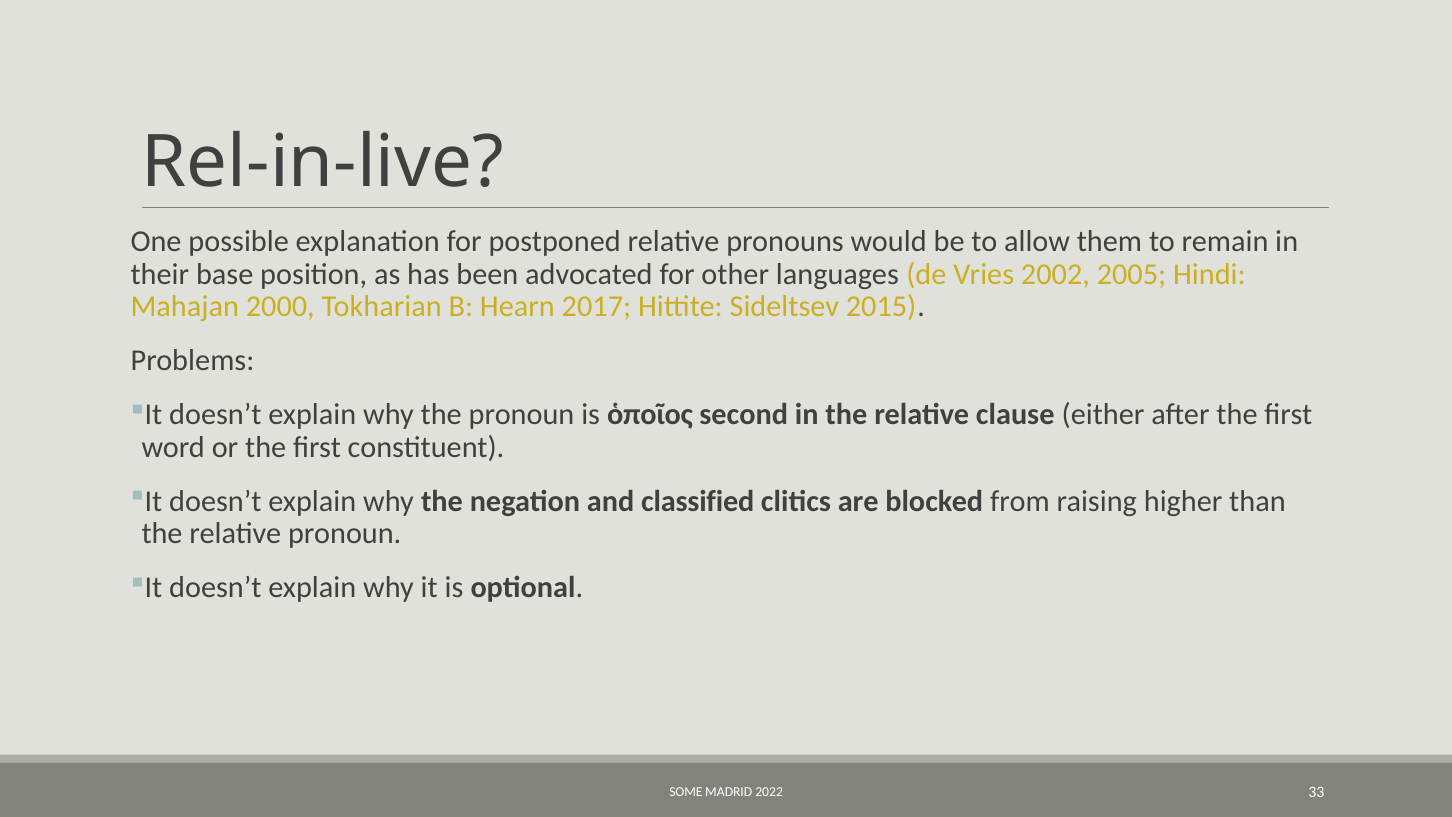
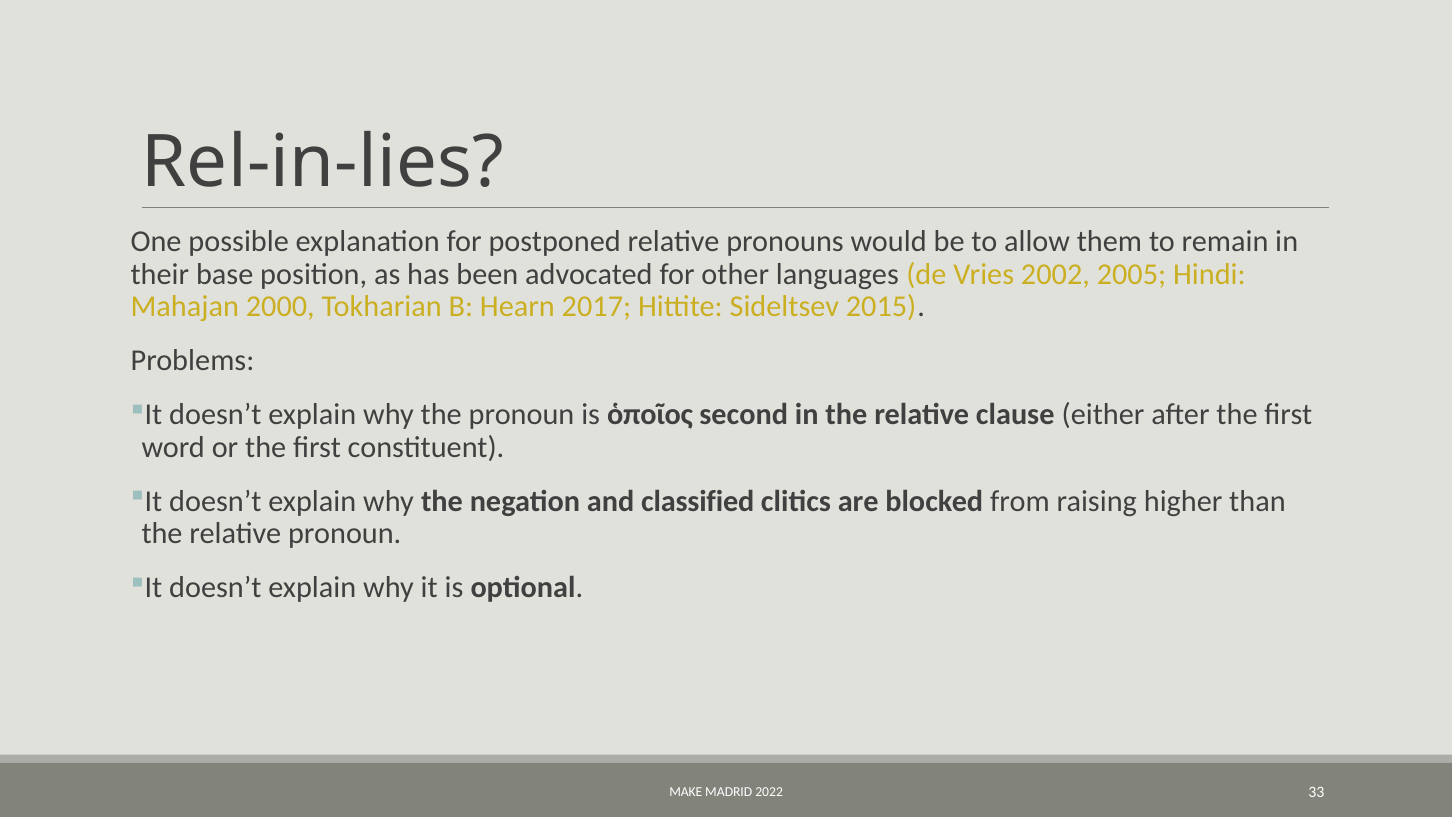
Rel-in-live: Rel-in-live -> Rel-in-lies (323, 163)
SOME: SOME -> MAKE (686, 792)
